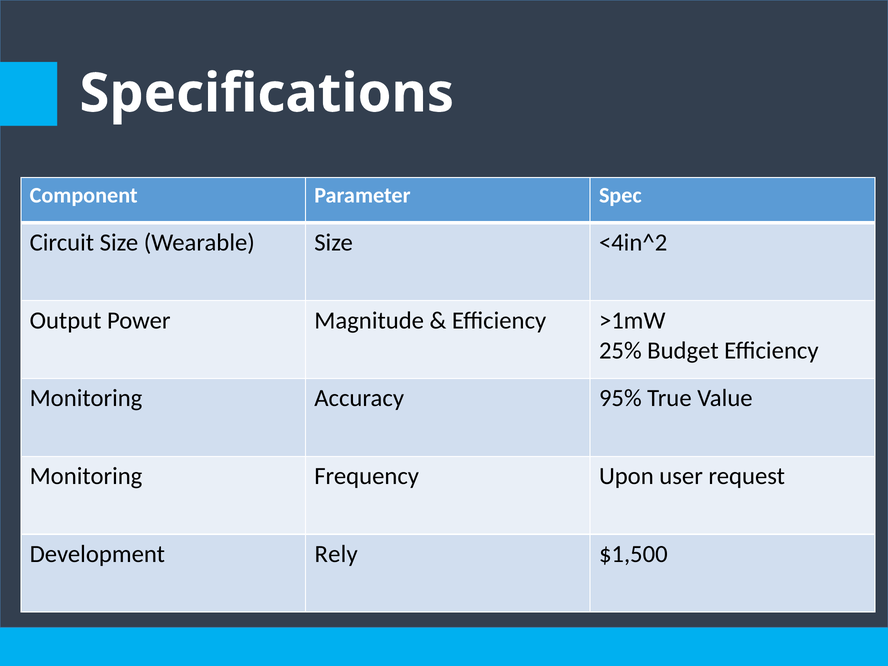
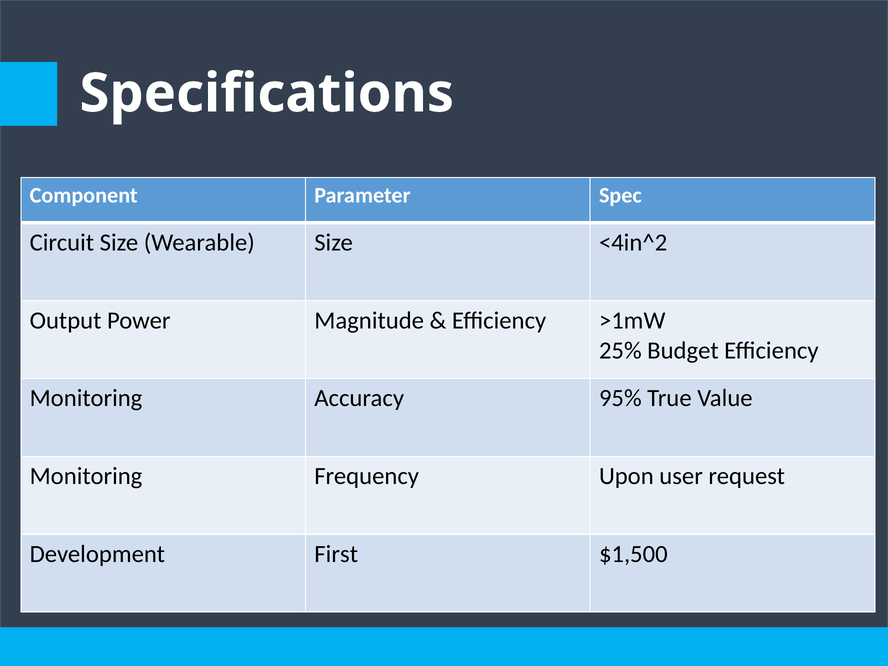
Rely: Rely -> First (336, 554)
